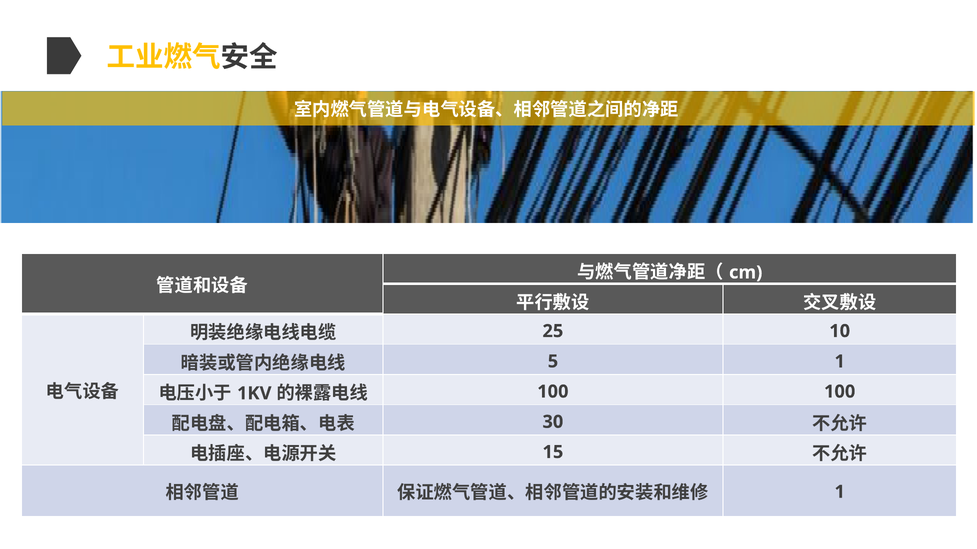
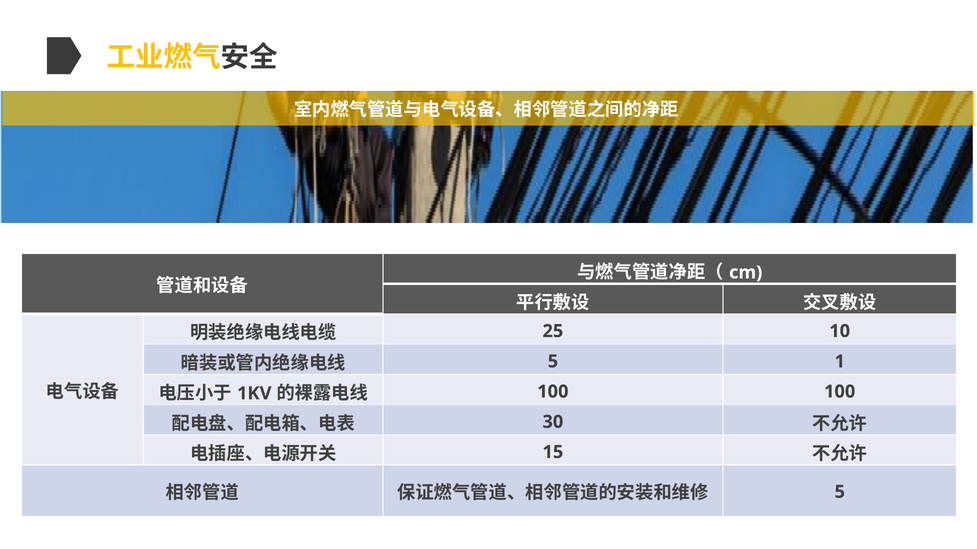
1: 1 -> 5 (840, 492)
